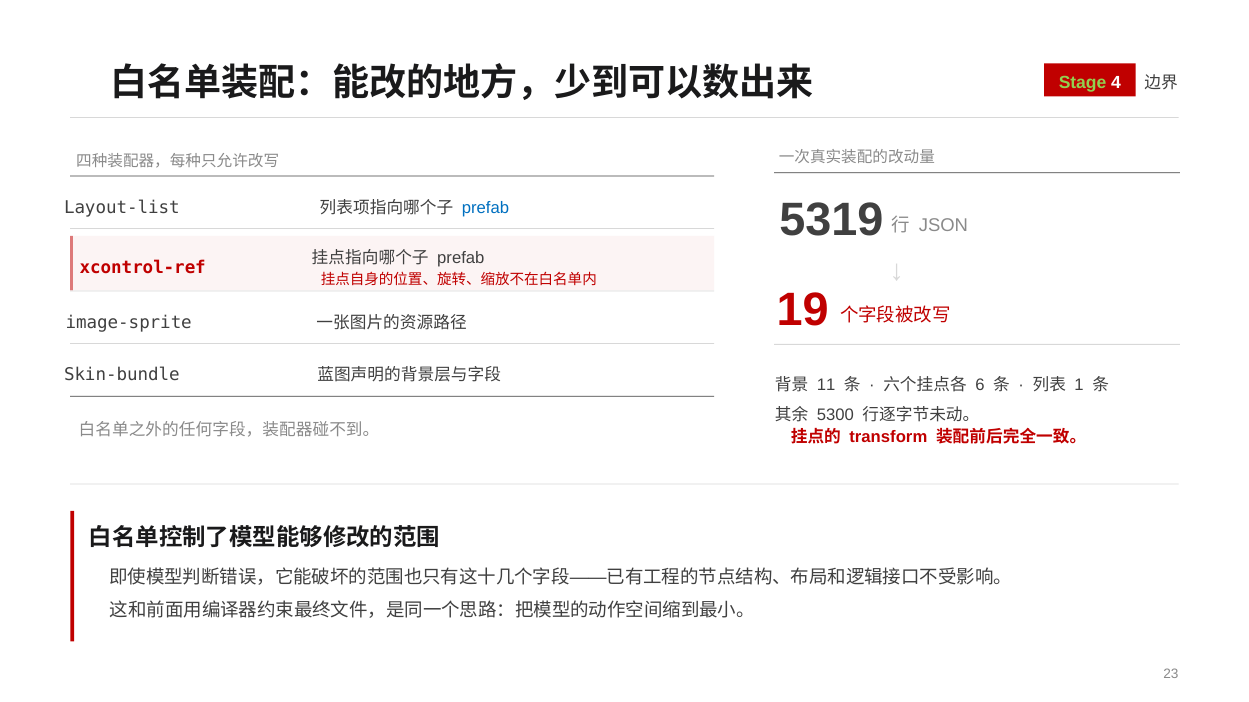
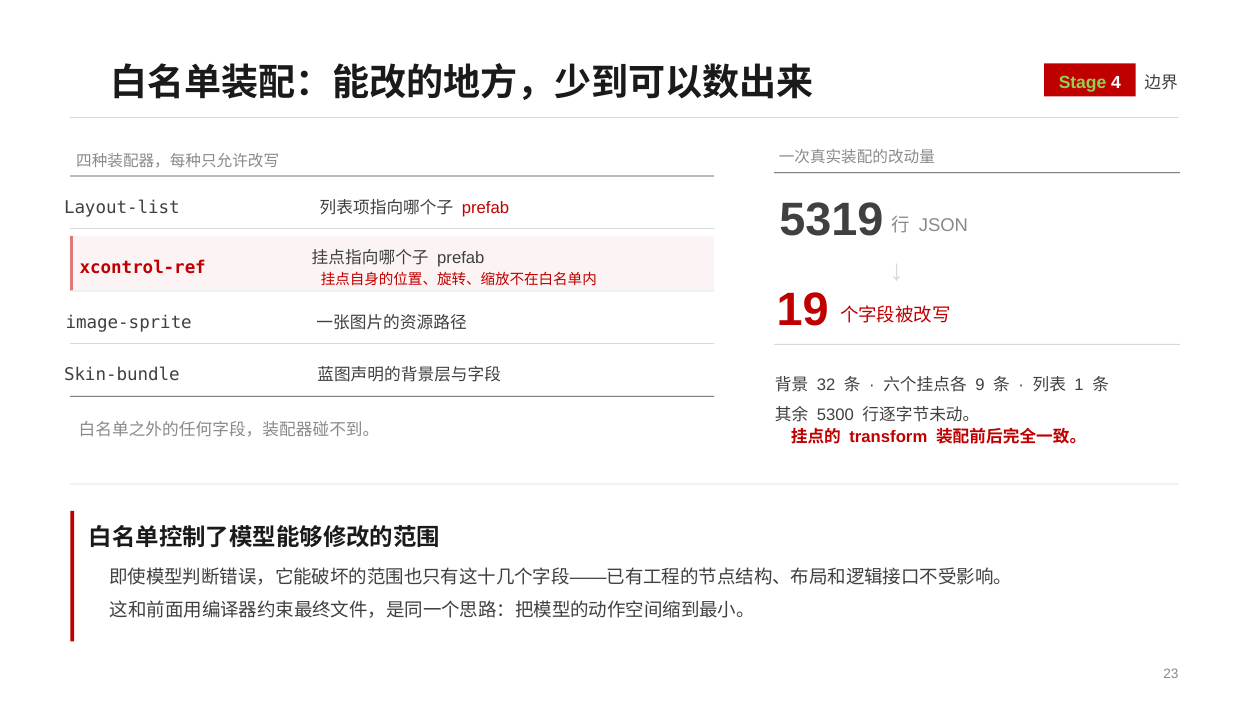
prefab colour: blue -> red (486, 208)
11: 11 -> 32 (826, 386)
6: 6 -> 9 (980, 386)
